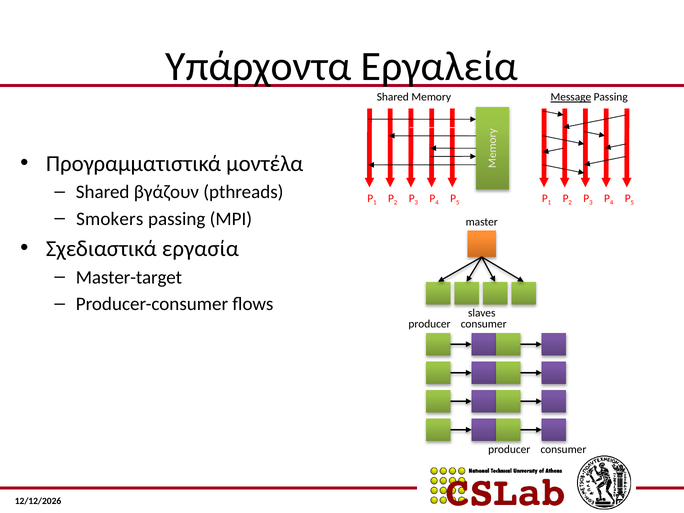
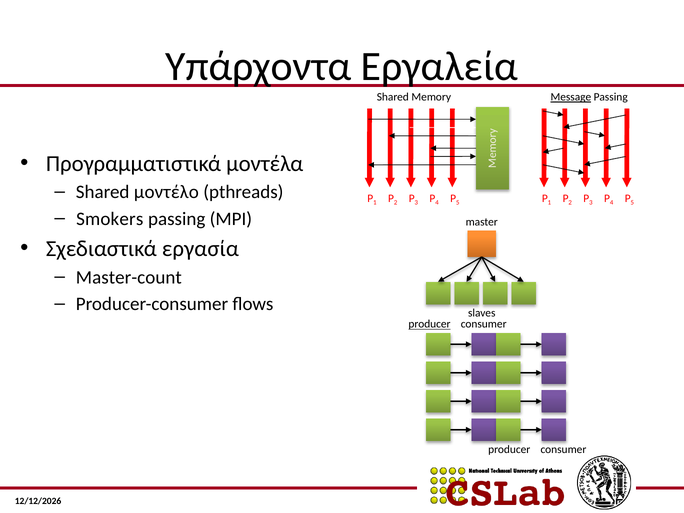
βγάζουν: βγάζουν -> μοντέλο (166, 192)
Master-target: Master-target -> Master-count (129, 277)
producer underline: none -> present (429, 324)
